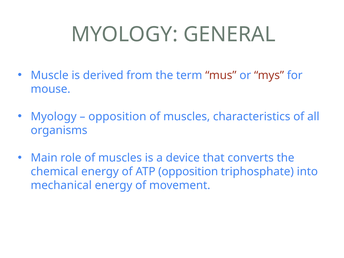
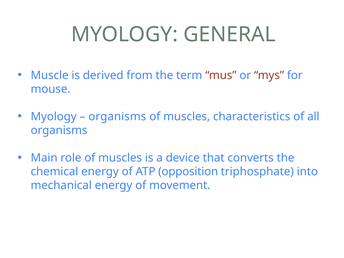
opposition: opposition -> organisms (117, 117)
